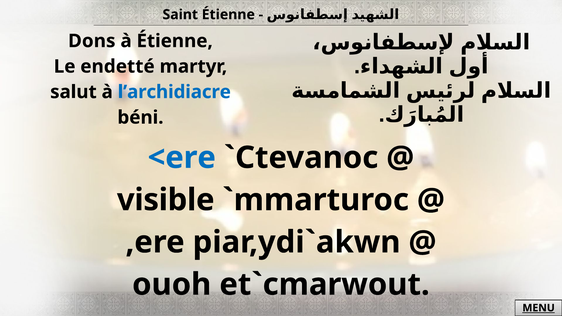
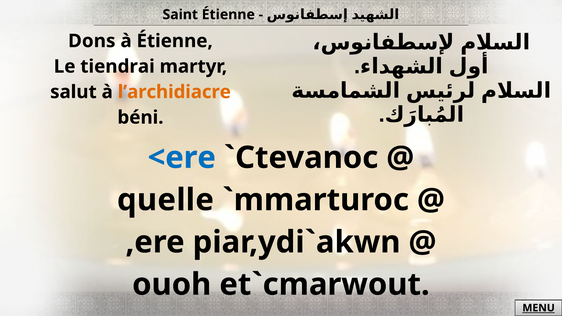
endetté: endetté -> tiendrai (118, 66)
l’archidiacre colour: blue -> orange (174, 92)
visible: visible -> quelle (165, 200)
